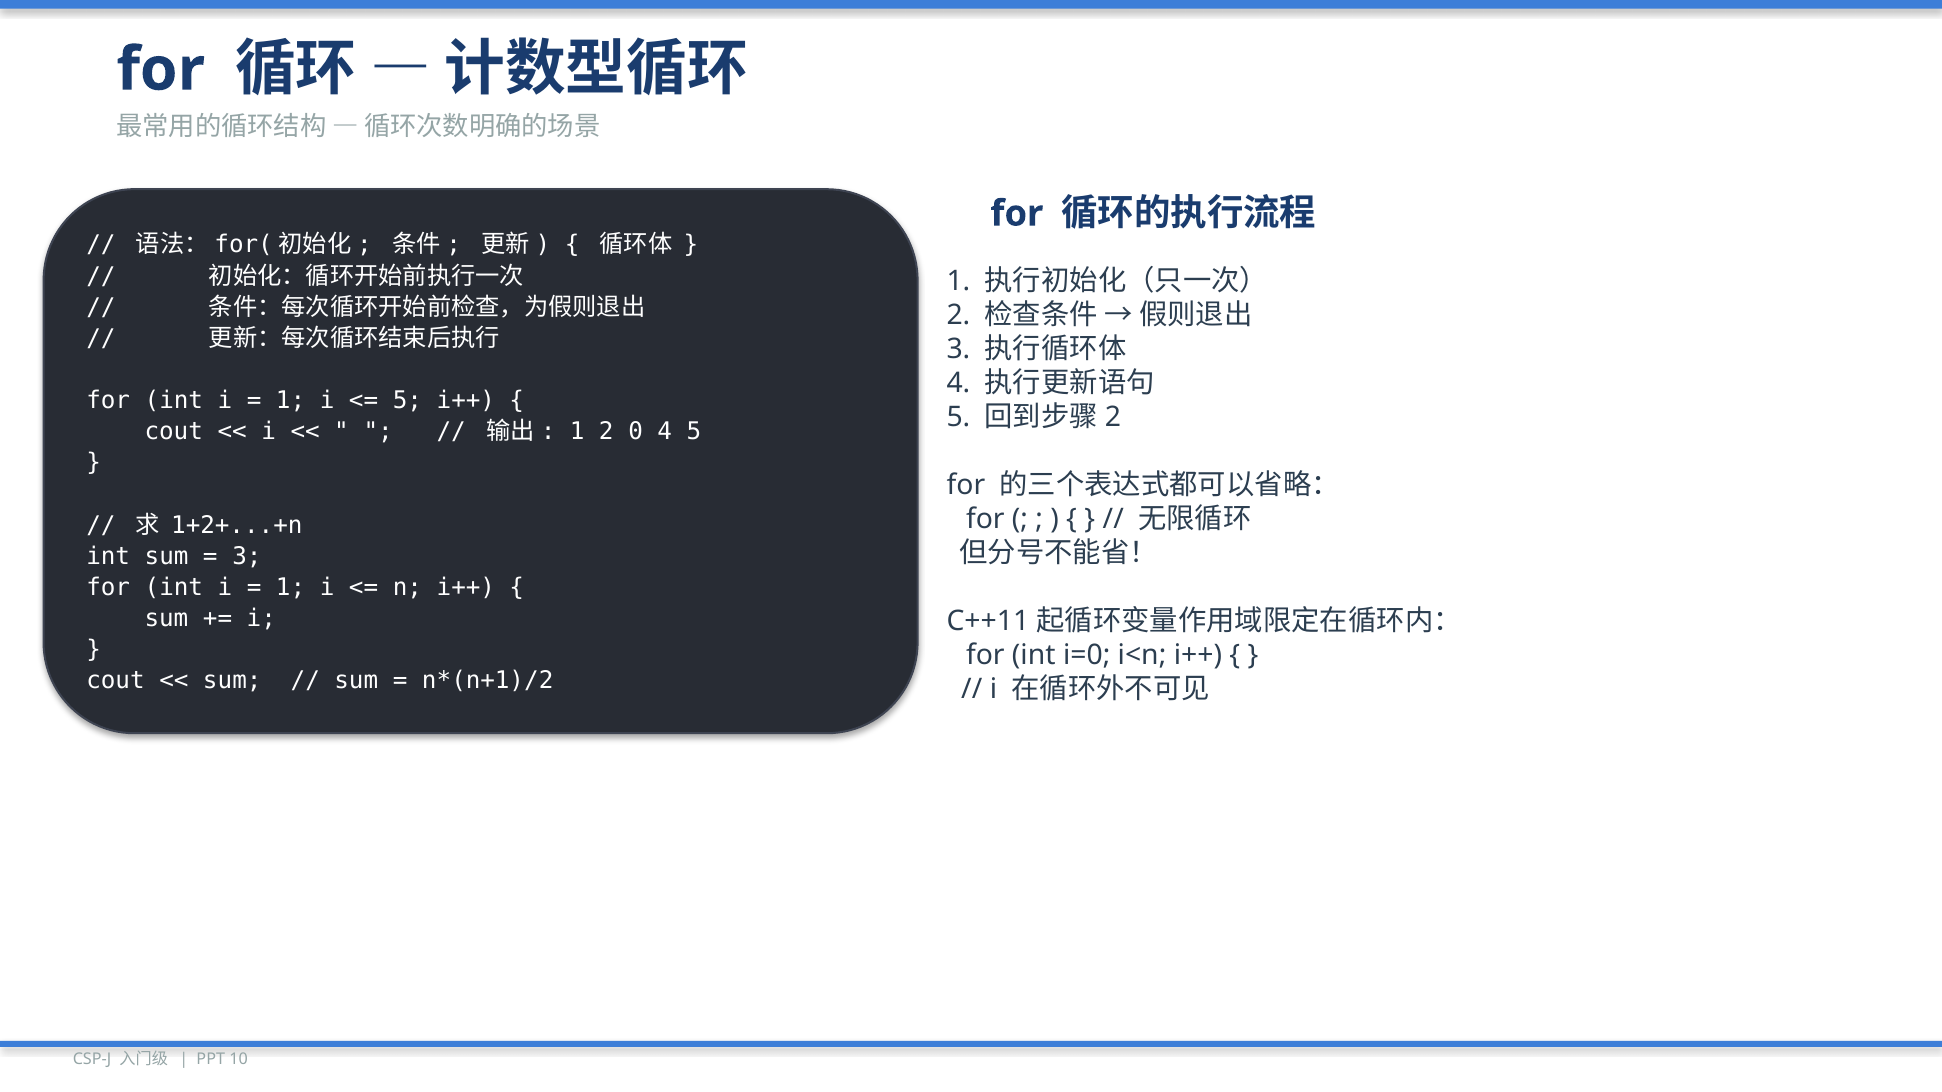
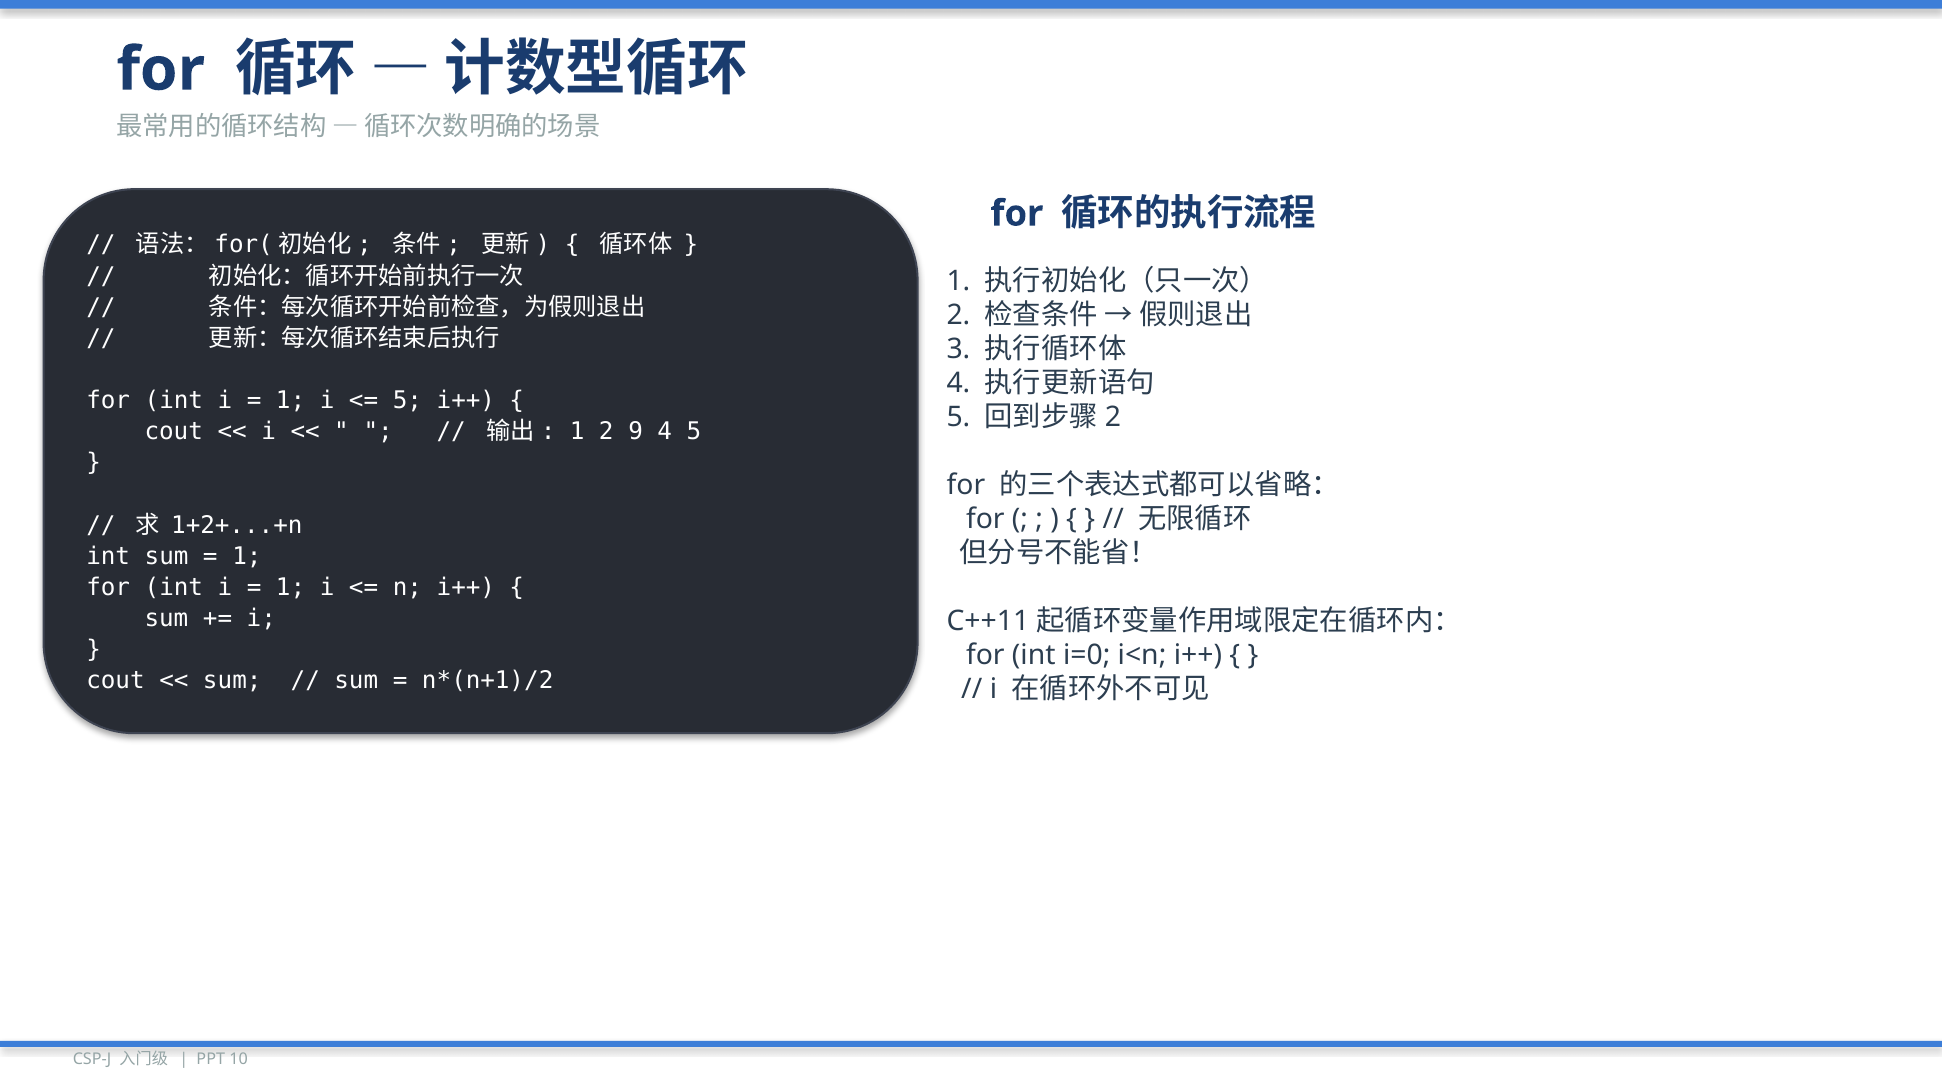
0: 0 -> 9 (636, 432)
3: 3 -> 1 (247, 556)
